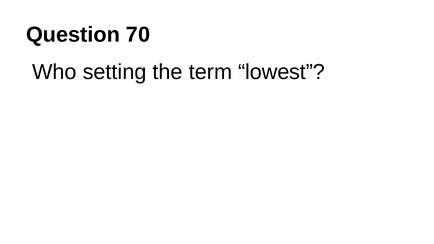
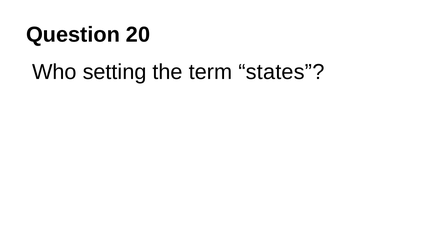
70: 70 -> 20 (138, 35)
lowest: lowest -> states (281, 72)
